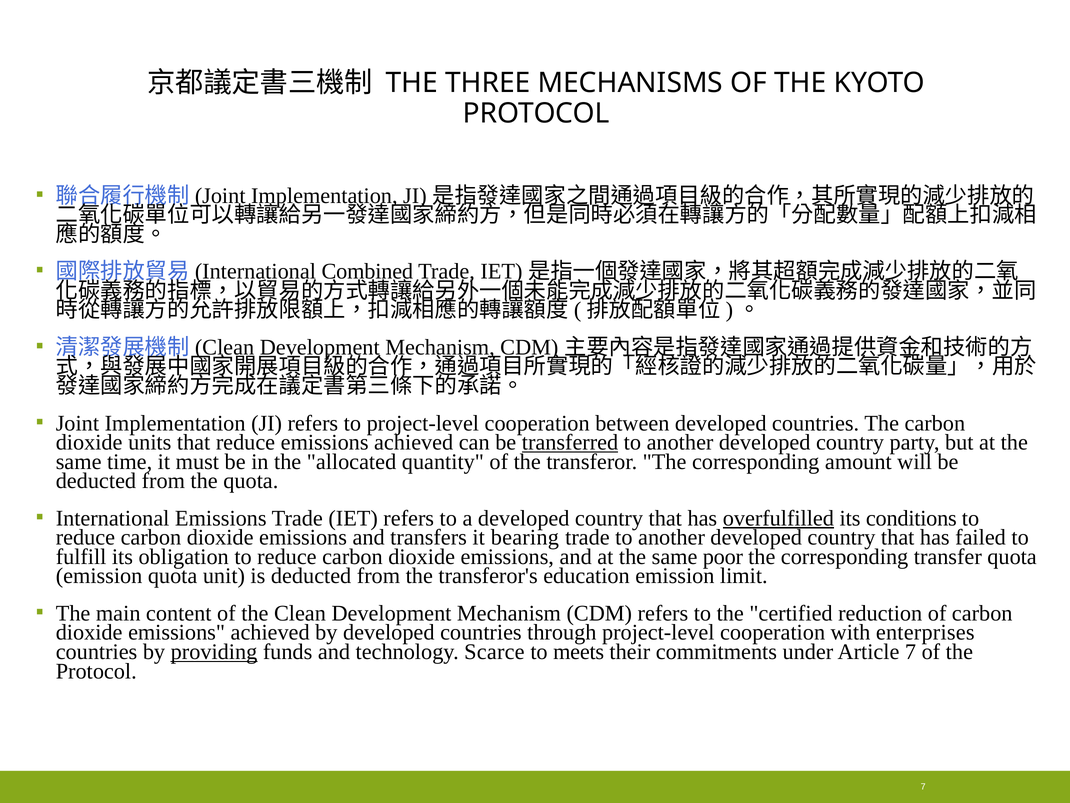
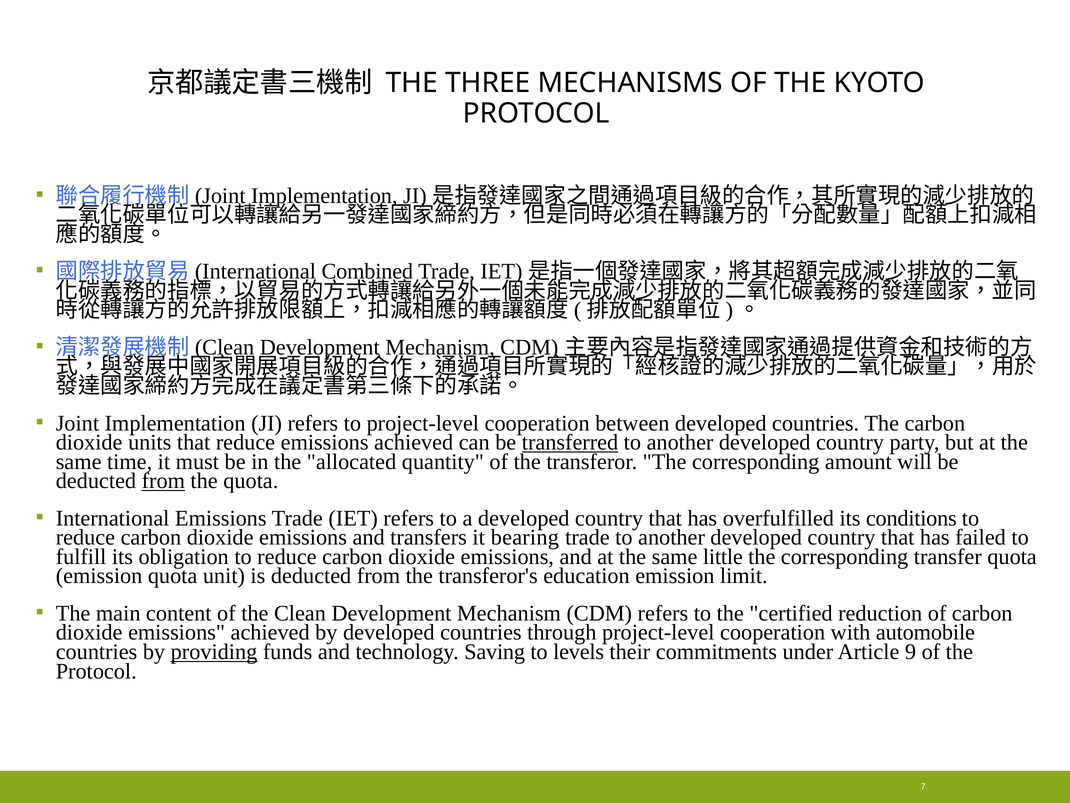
from underline: none -> present (163, 481)
overfulfilled underline: present -> none (778, 518)
poor: poor -> little (723, 556)
enterprises: enterprises -> automobile (925, 632)
Scarce: Scarce -> Saving (495, 651)
meets: meets -> levels (579, 651)
Article 7: 7 -> 9 (910, 651)
